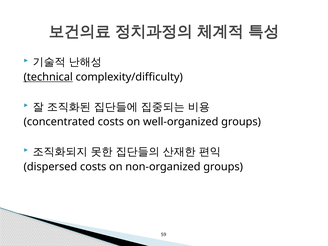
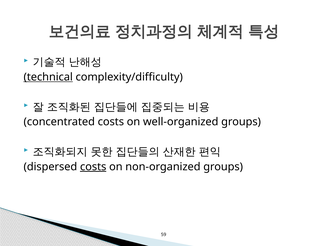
costs underline: none -> present (93, 167)
